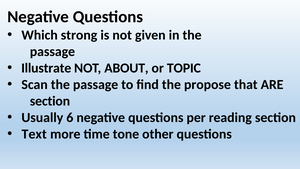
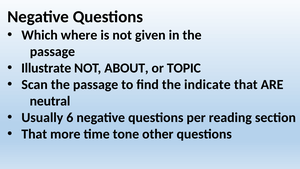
strong: strong -> where (79, 35)
propose: propose -> indicate (207, 85)
section: section -> neutral (50, 101)
Text: Text -> That (34, 134)
